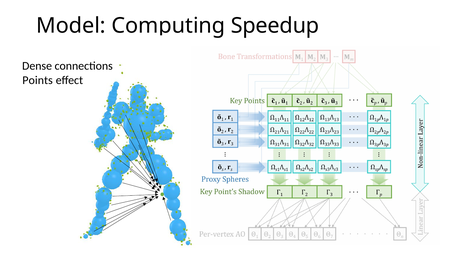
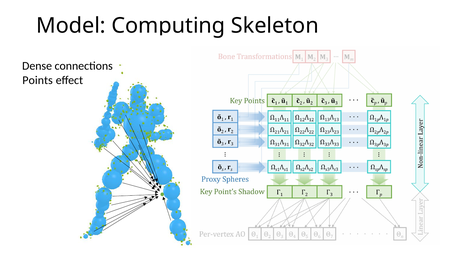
Speedup: Speedup -> Skeleton (275, 26)
